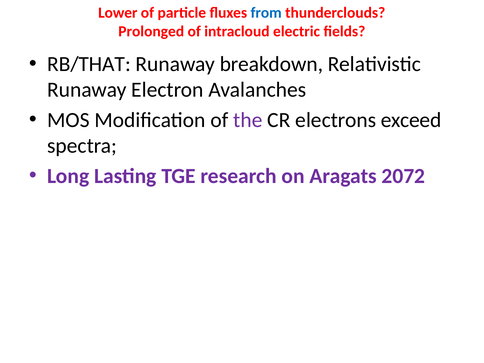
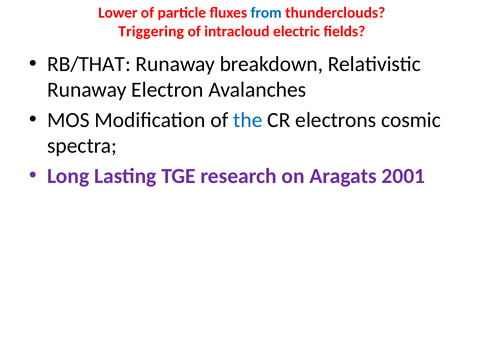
Prolonged: Prolonged -> Triggering (151, 31)
the colour: purple -> blue (248, 120)
exceed: exceed -> cosmic (411, 120)
2072: 2072 -> 2001 (403, 176)
